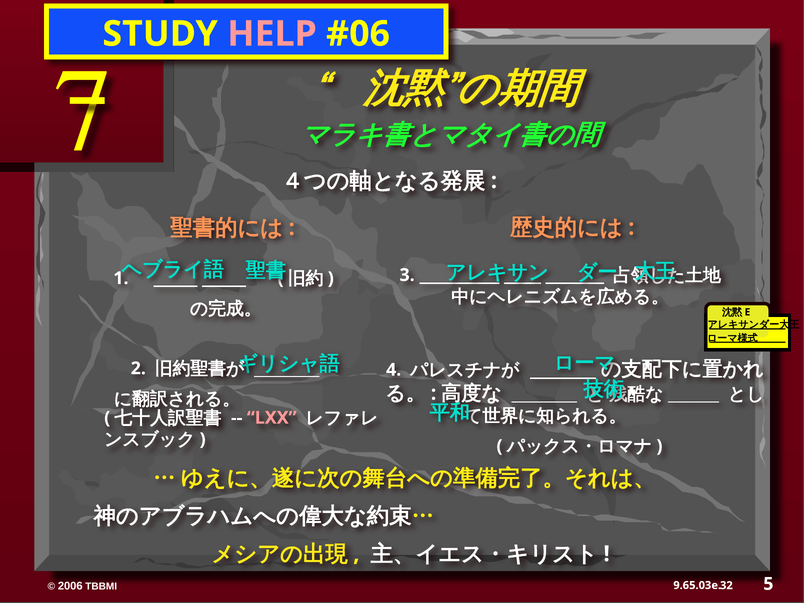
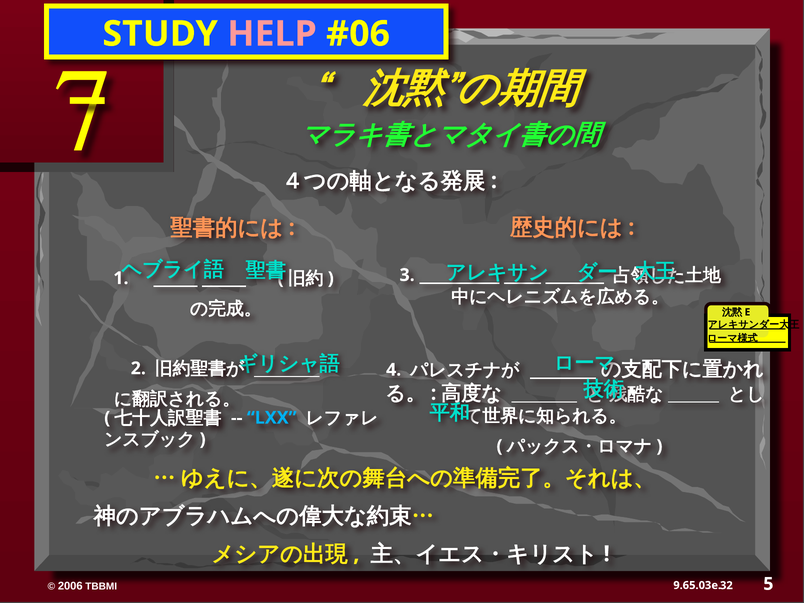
LXX colour: pink -> light blue (272, 418)
